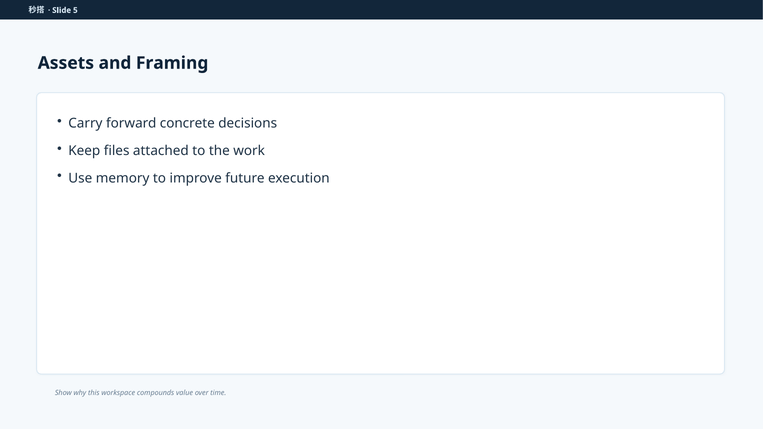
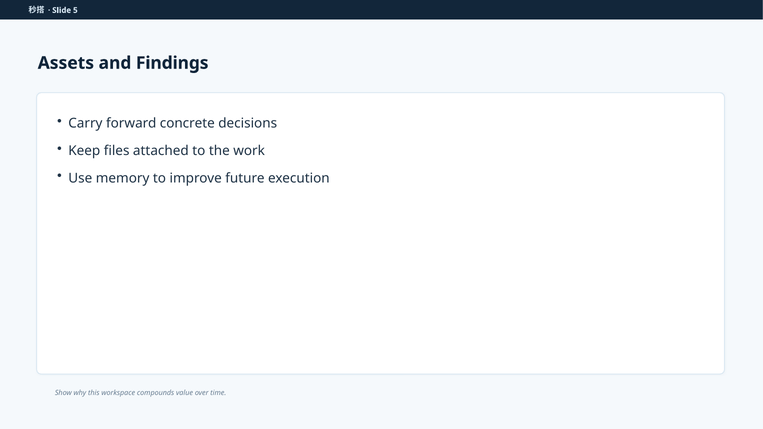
Framing: Framing -> Findings (172, 63)
